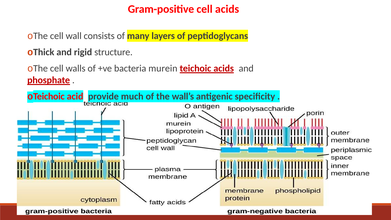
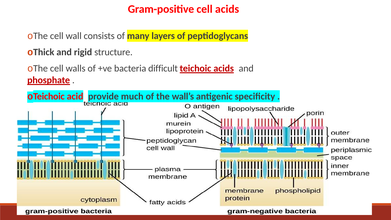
murein: murein -> difficult (163, 68)
